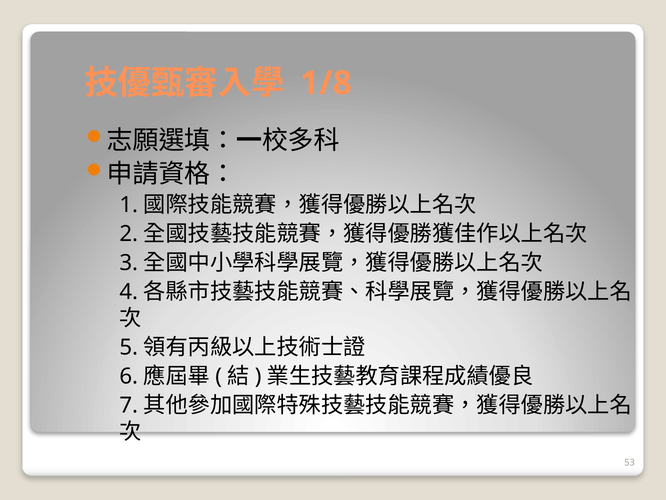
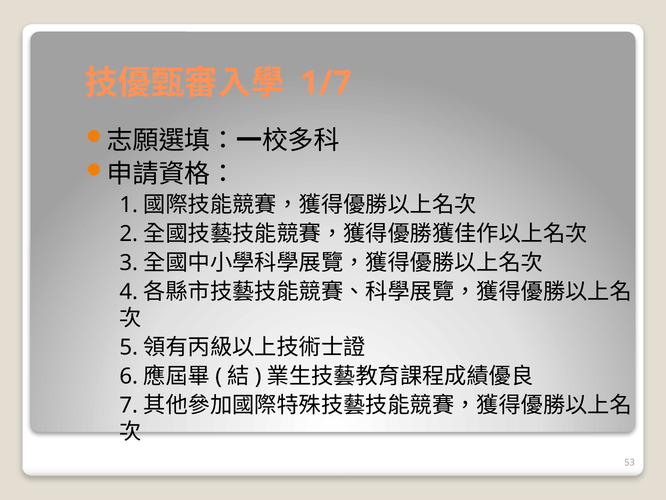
1/8: 1/8 -> 1/7 (326, 83)
